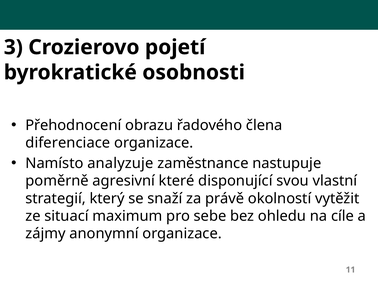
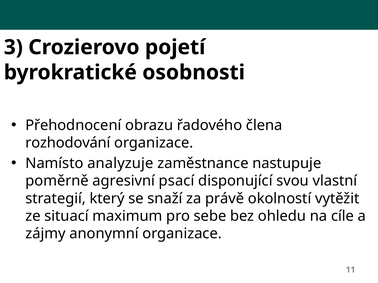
diferenciace: diferenciace -> rozhodování (68, 143)
které: které -> psací (177, 181)
